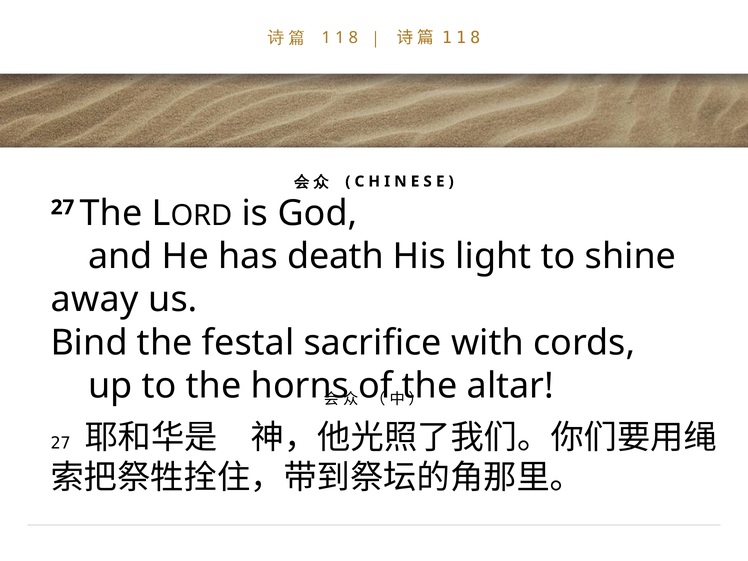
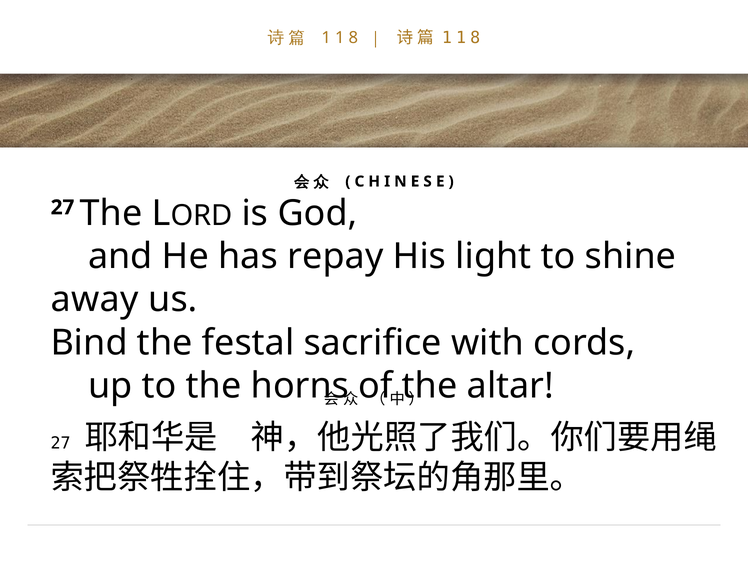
death: death -> repay (335, 256)
